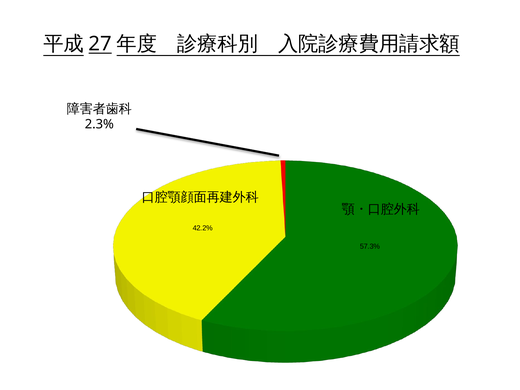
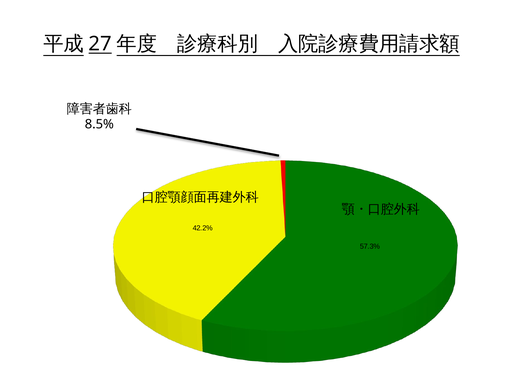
2.3%: 2.3% -> 8.5% (99, 124)
